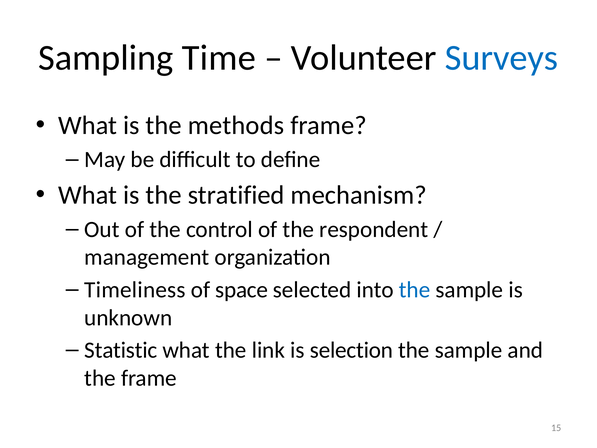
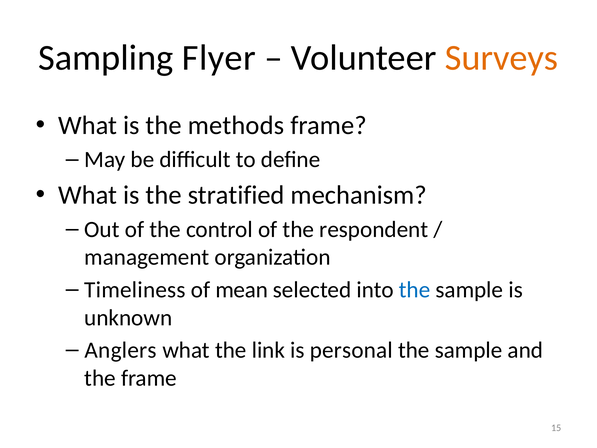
Time: Time -> Flyer (219, 58)
Surveys colour: blue -> orange (501, 58)
space: space -> mean (242, 290)
Statistic: Statistic -> Anglers (121, 350)
selection: selection -> personal (351, 350)
